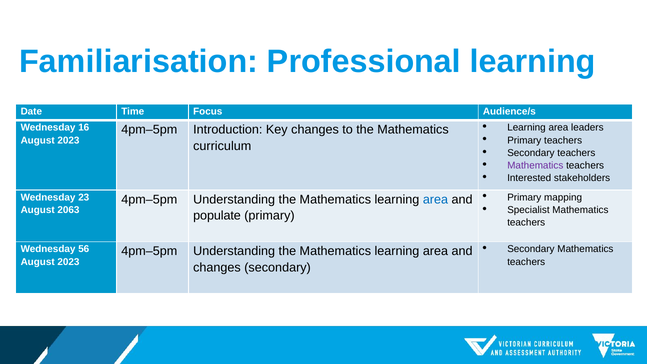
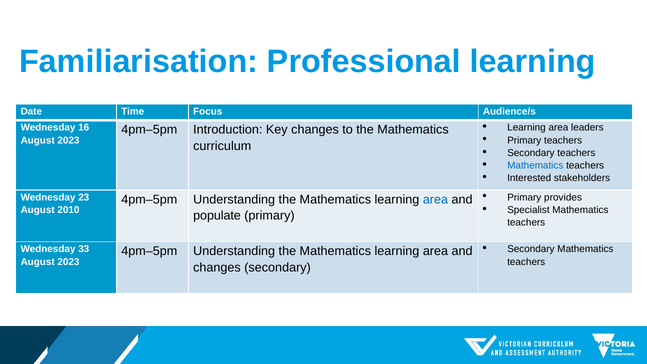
Mathematics colour: purple -> blue (535, 165)
mapping: mapping -> provides (563, 197)
2063: 2063 -> 2010 (68, 210)
56: 56 -> 33 (84, 249)
